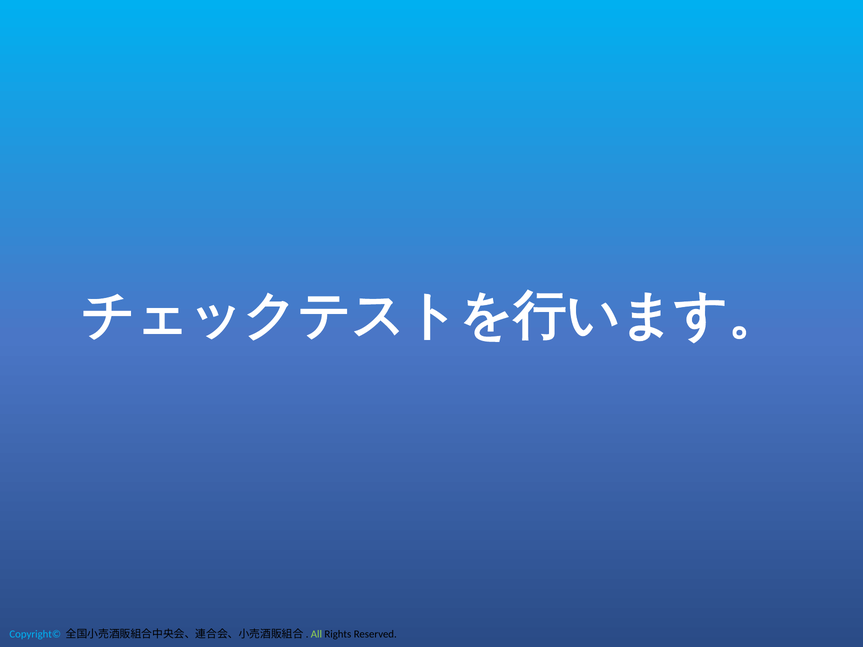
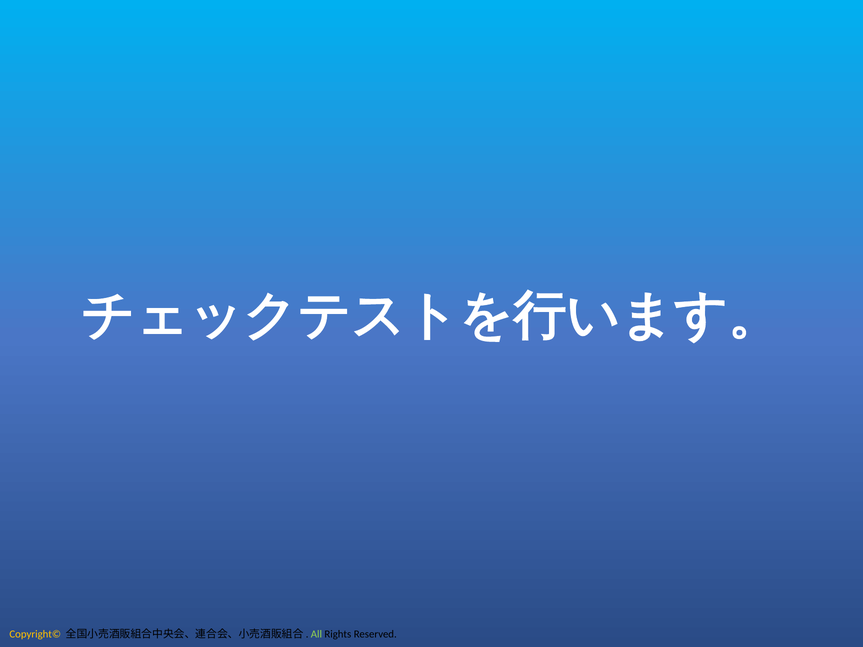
Copyright© colour: light blue -> yellow (35, 635)
